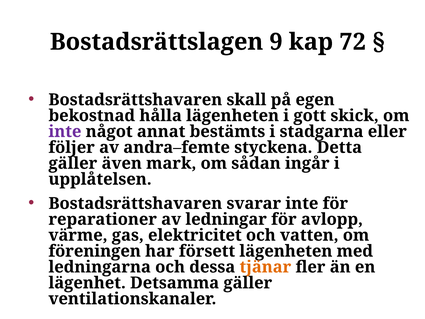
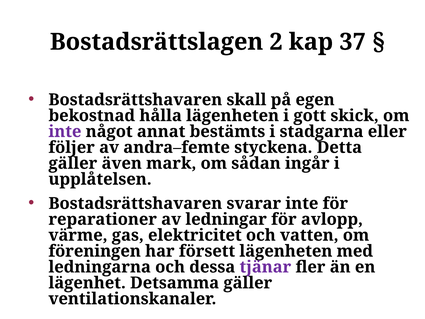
9: 9 -> 2 (276, 42)
72: 72 -> 37 (353, 42)
tjänar colour: orange -> purple (265, 267)
